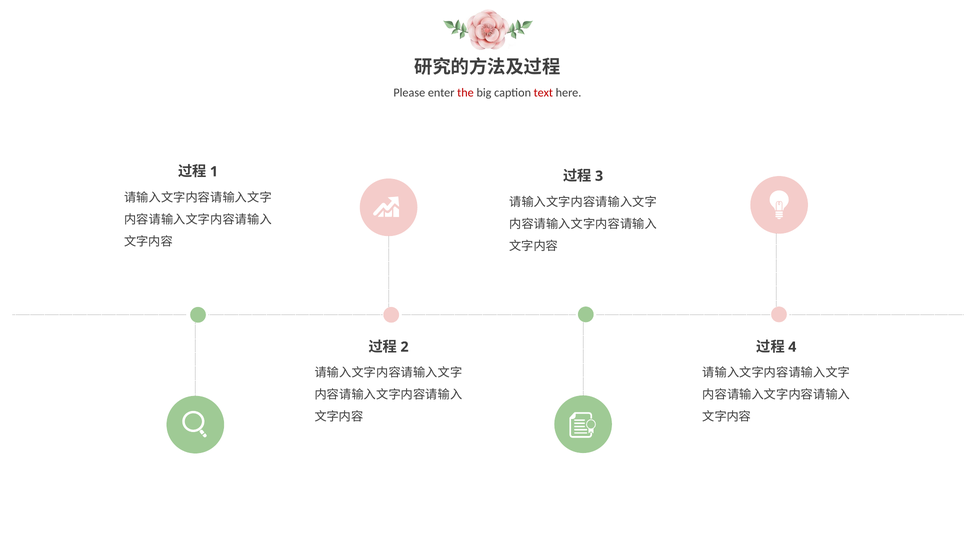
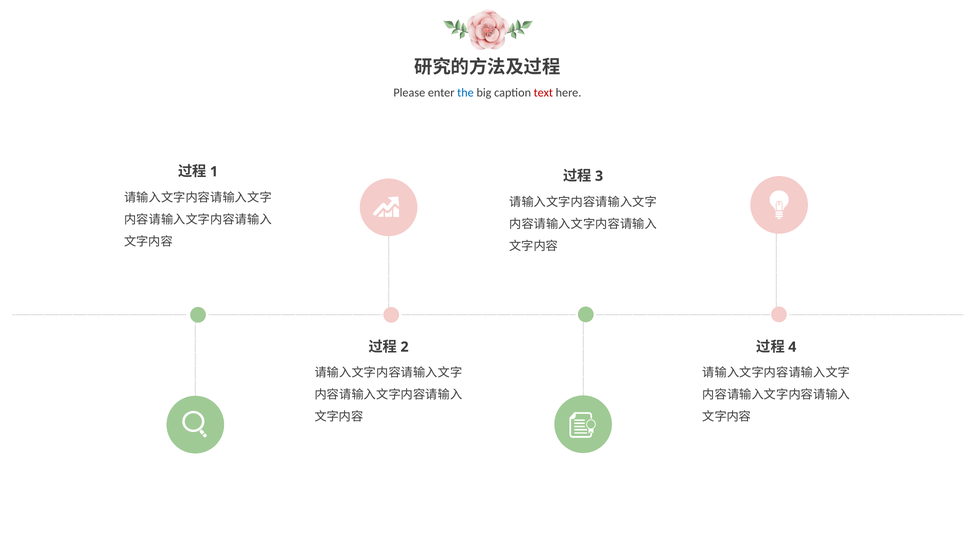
the colour: red -> blue (465, 93)
